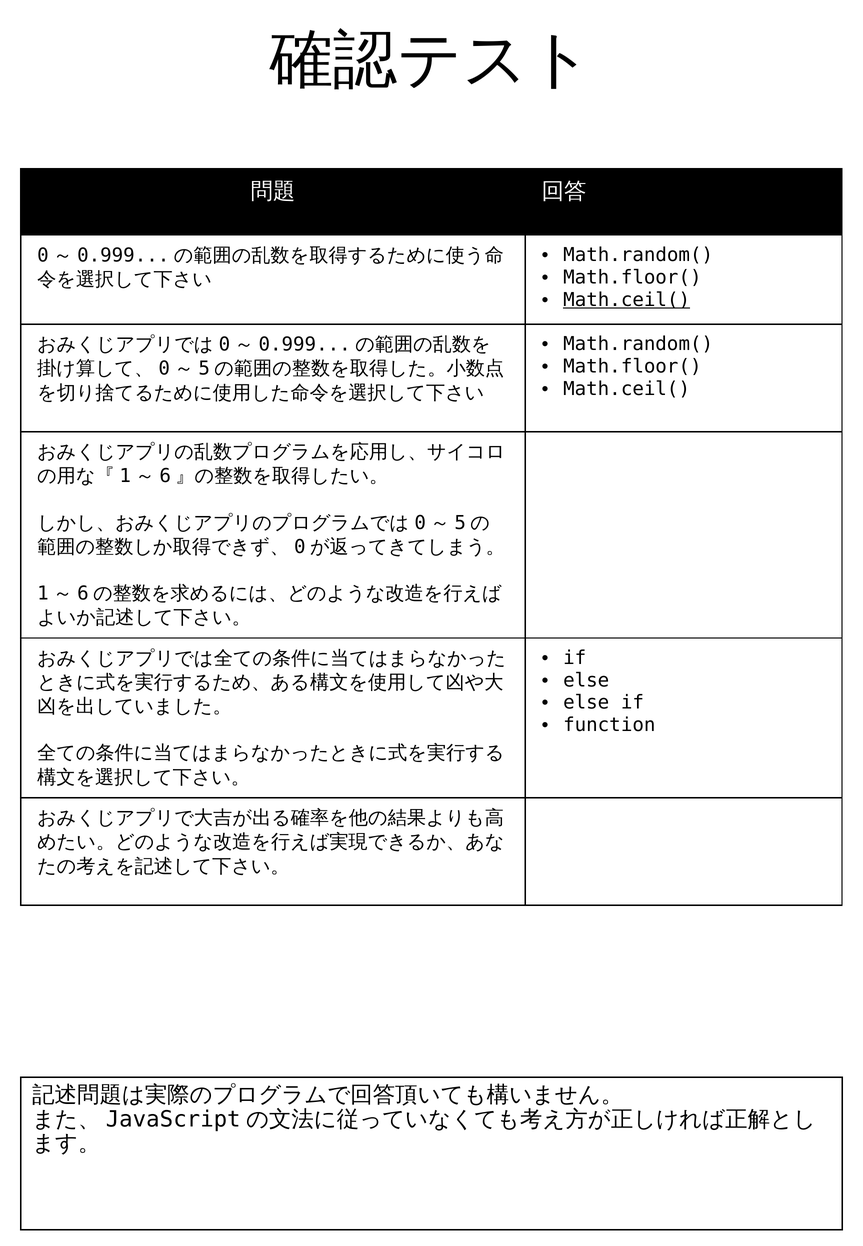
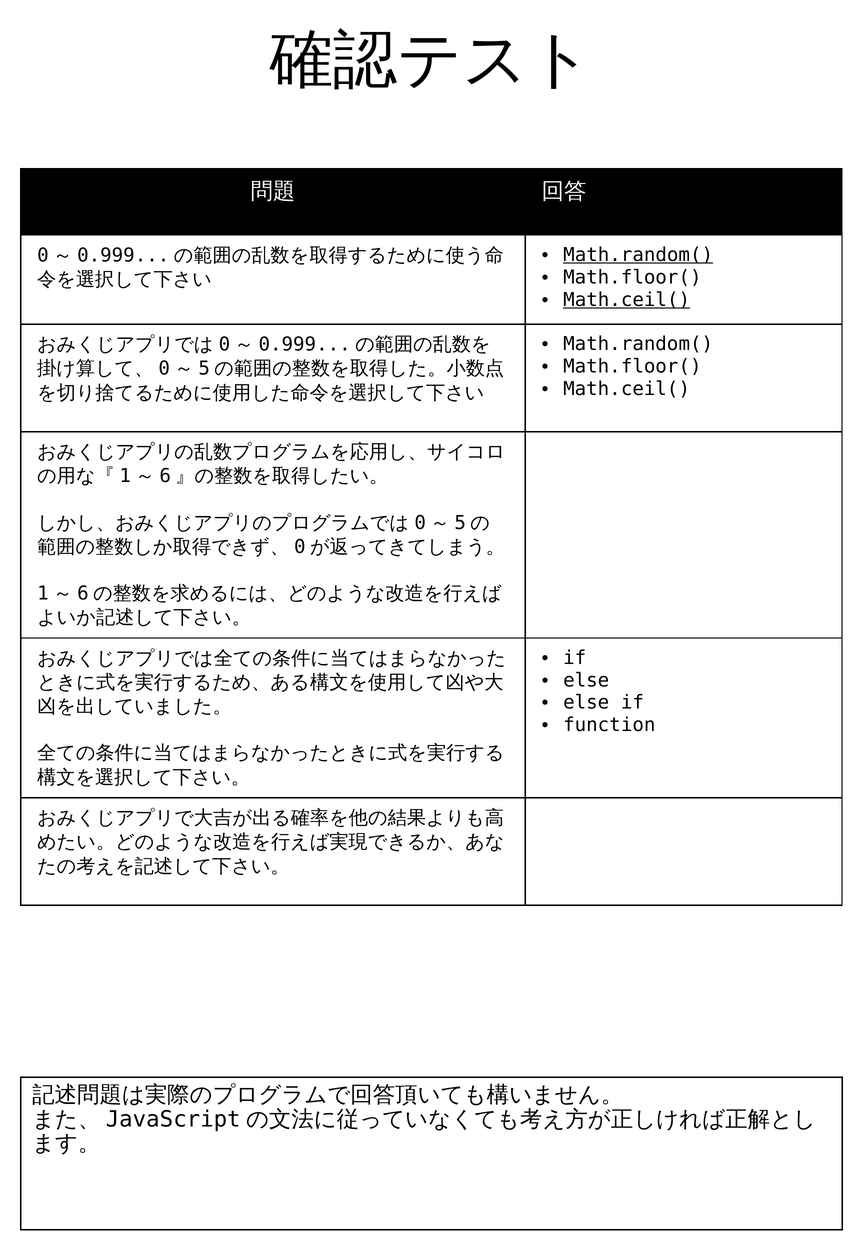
Math.random( underline: none -> present (638, 255)
